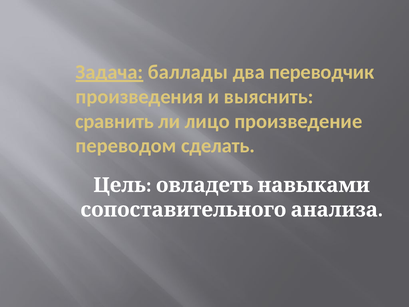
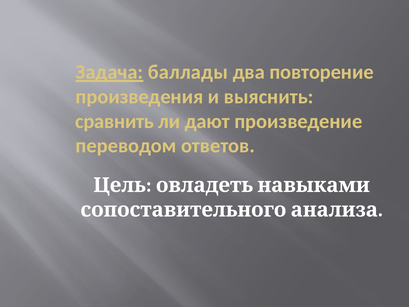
переводчик: переводчик -> повторение (322, 72)
лицо: лицо -> дают (207, 121)
сделать: сделать -> ответов (218, 146)
